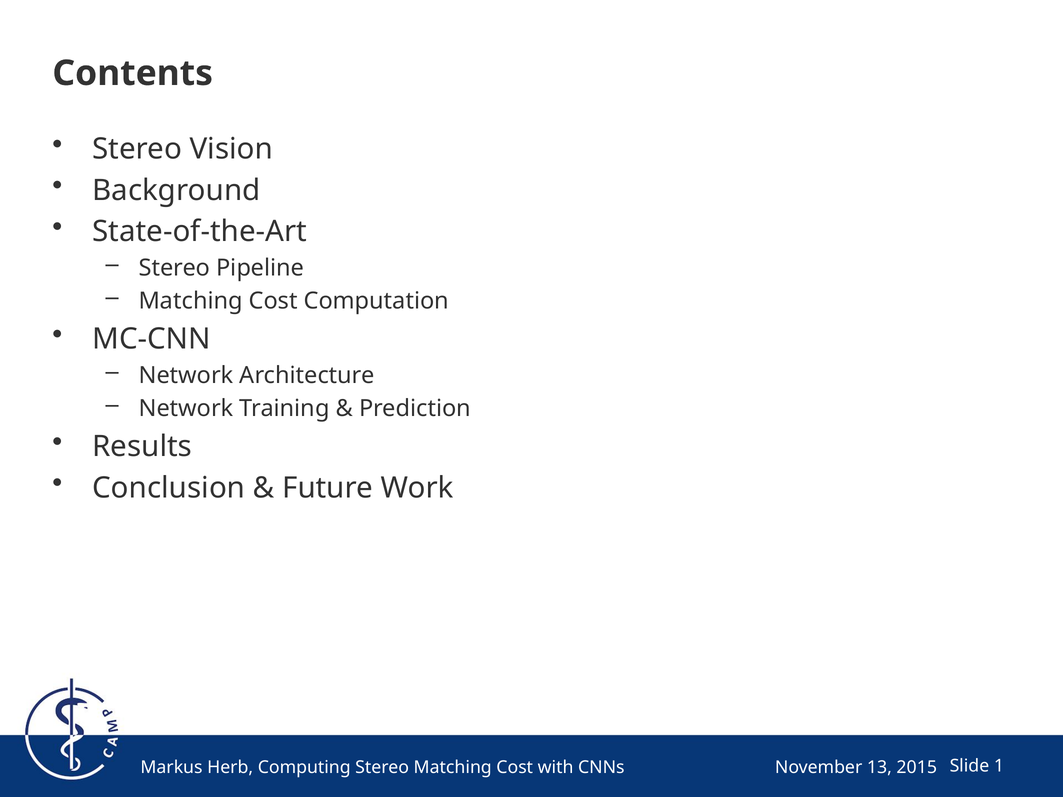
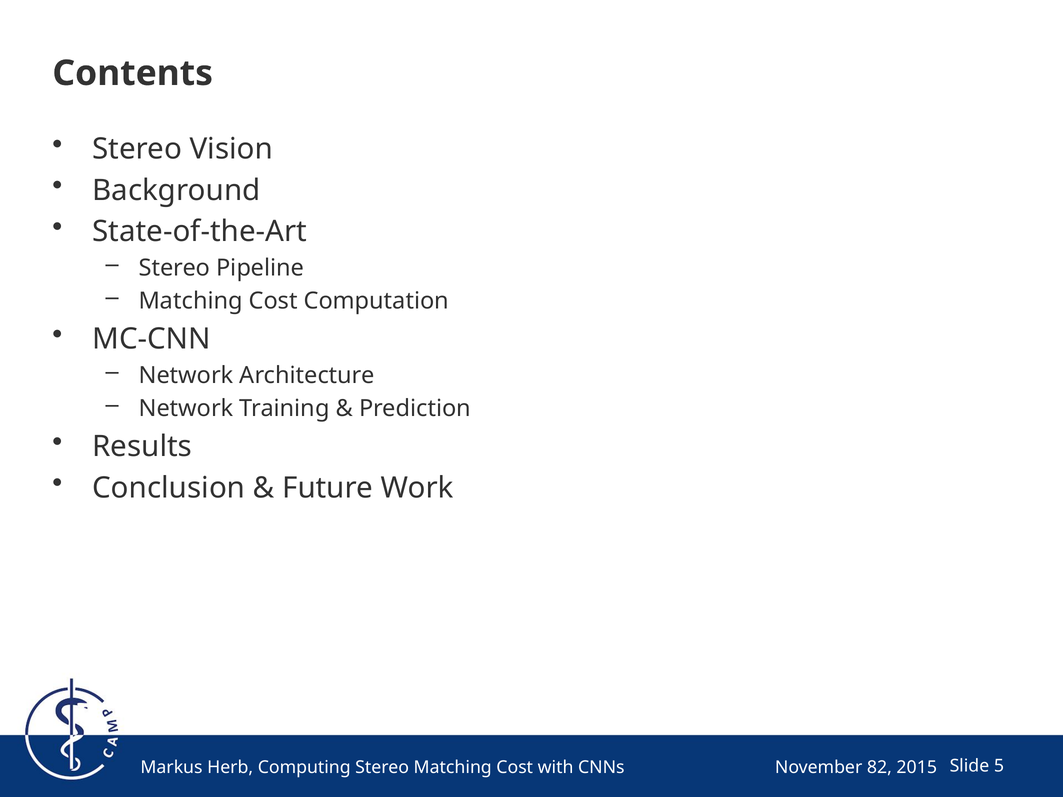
13: 13 -> 82 (879, 767)
1: 1 -> 5 (999, 766)
